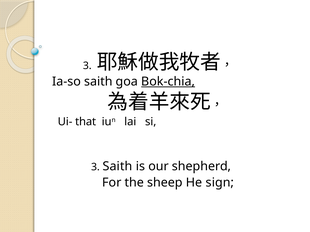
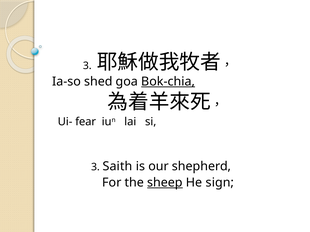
Ia-so saith: saith -> shed (98, 82)
that: that -> fear (86, 122)
sheep underline: none -> present (165, 183)
